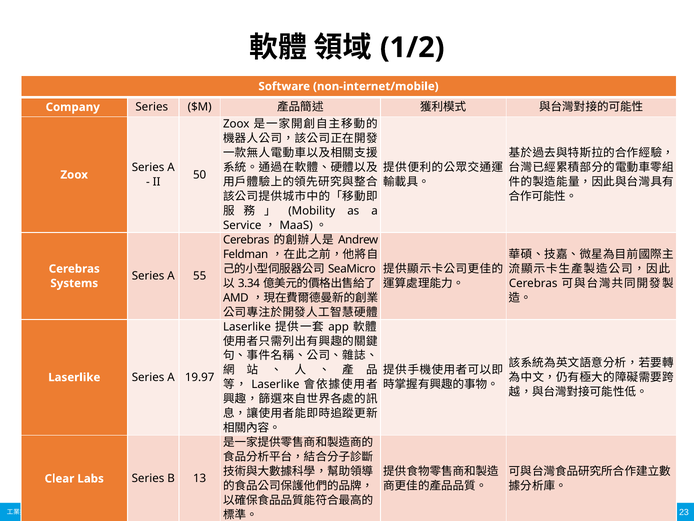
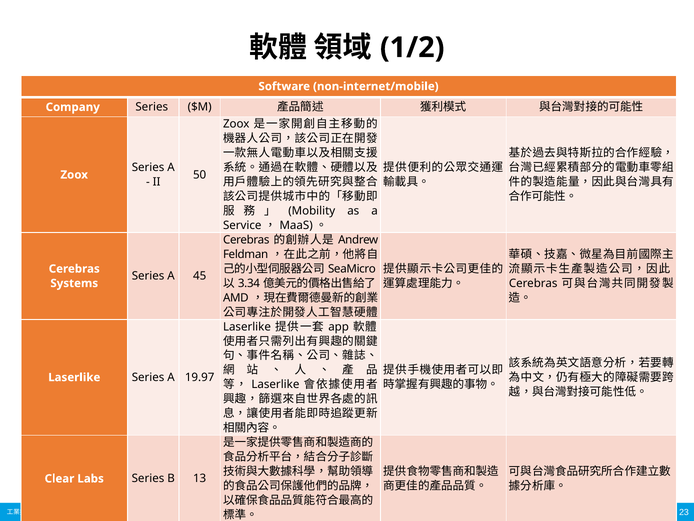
55: 55 -> 45 (200, 276)
